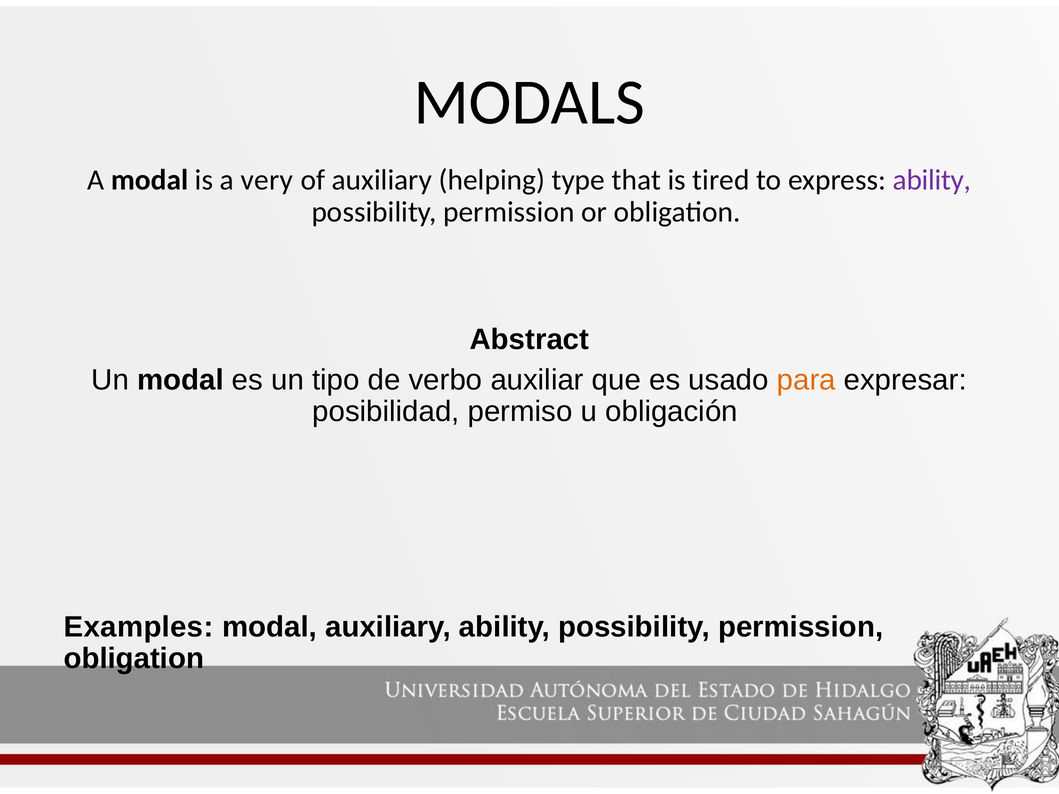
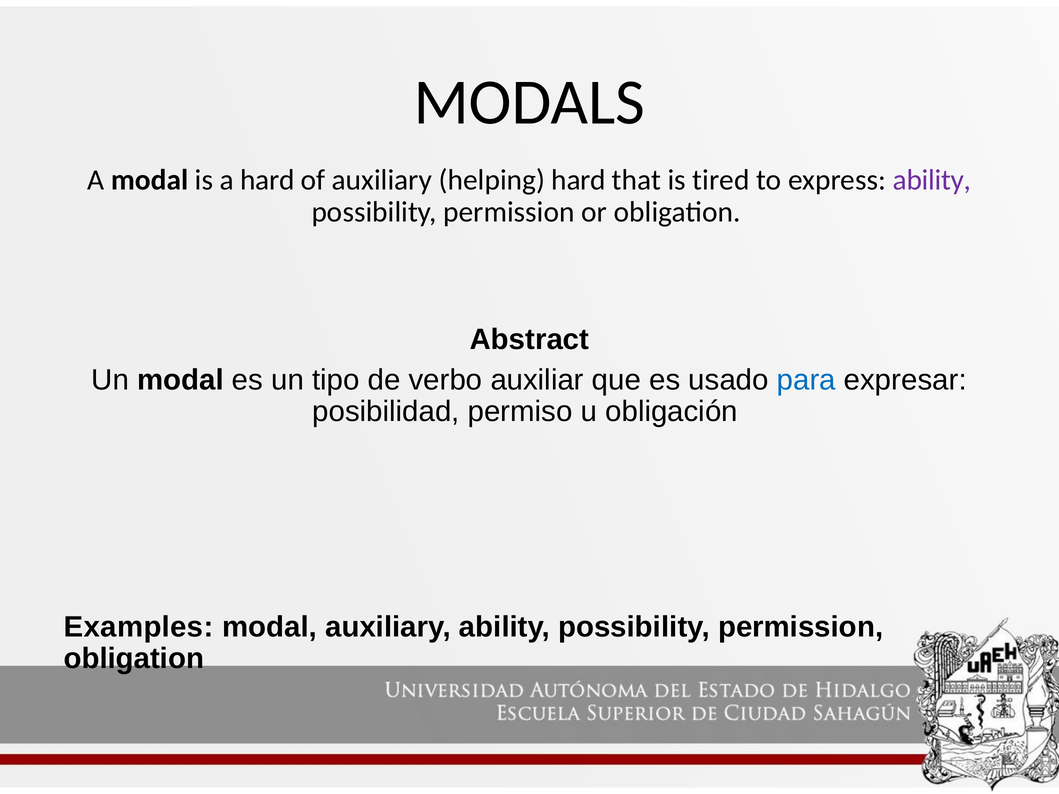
a very: very -> hard (267, 180)
helping type: type -> hard (579, 180)
para colour: orange -> blue (806, 380)
